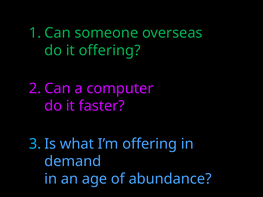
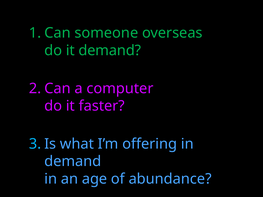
it offering: offering -> demand (110, 51)
